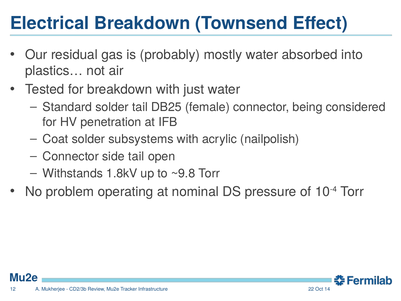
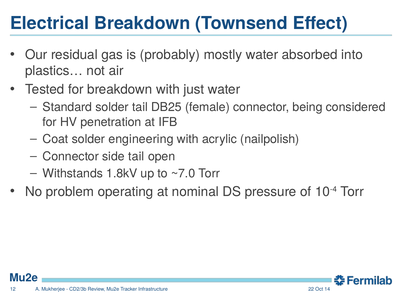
subsystems: subsystems -> engineering (141, 139)
~9.8: ~9.8 -> ~7.0 (183, 173)
